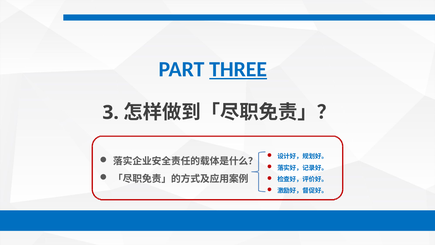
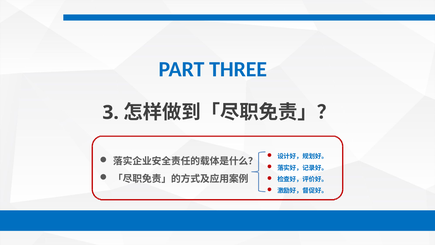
THREE underline: present -> none (238, 69)
